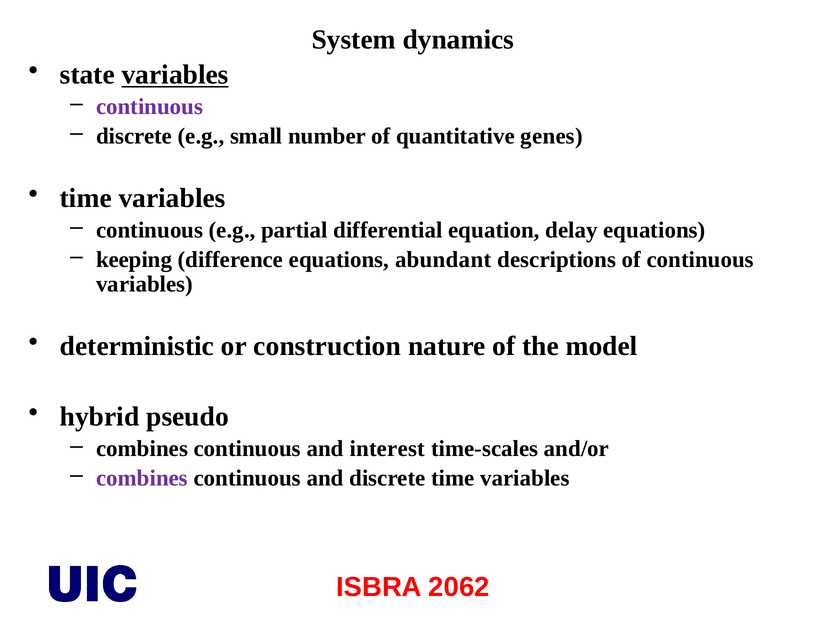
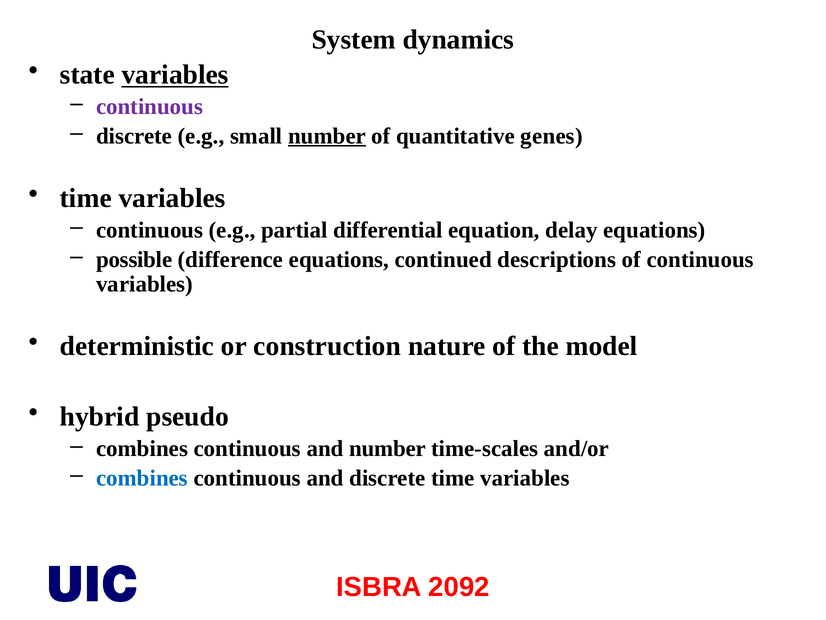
number underline: none -> present (327, 136)
keeping: keeping -> possible (134, 259)
abundant: abundant -> continued (443, 259)
and interest: interest -> number (387, 448)
combines colour: purple -> blue (142, 478)
2062: 2062 -> 2092 (459, 587)
